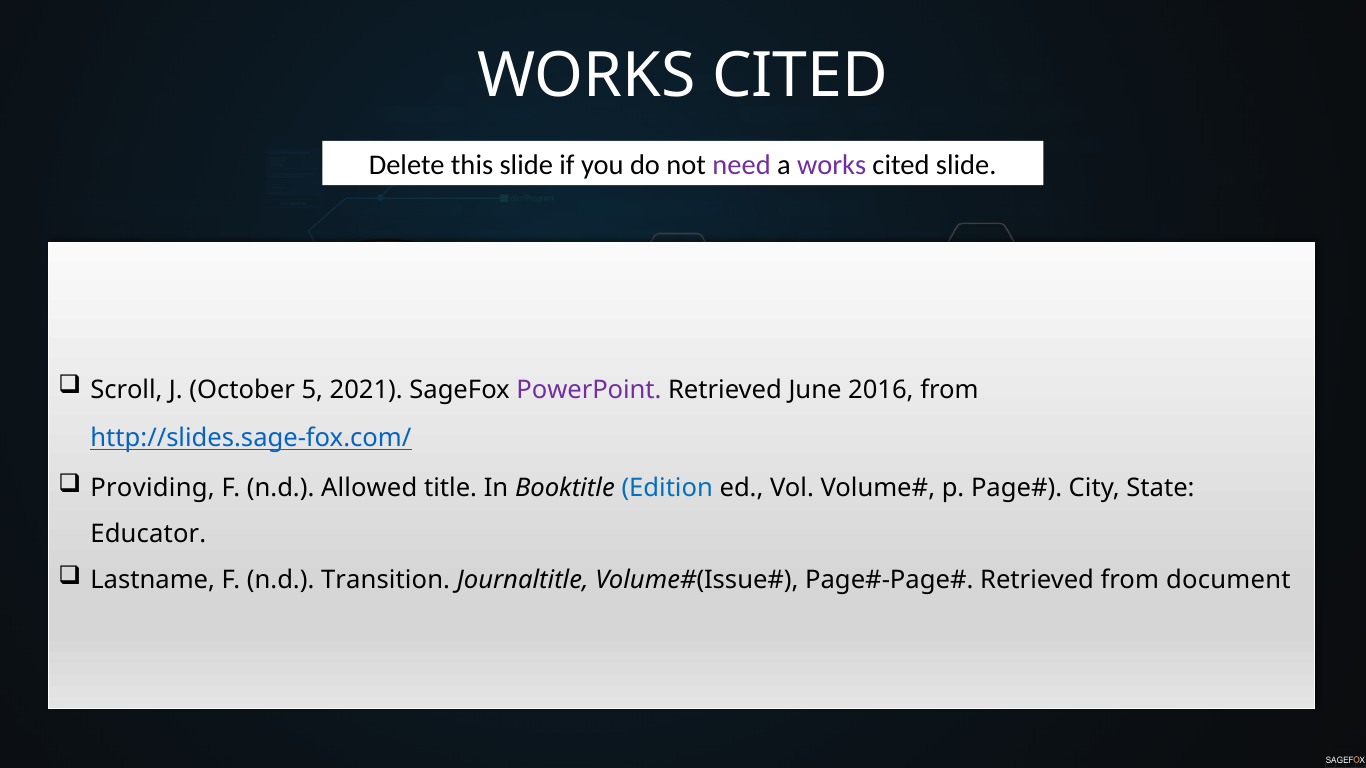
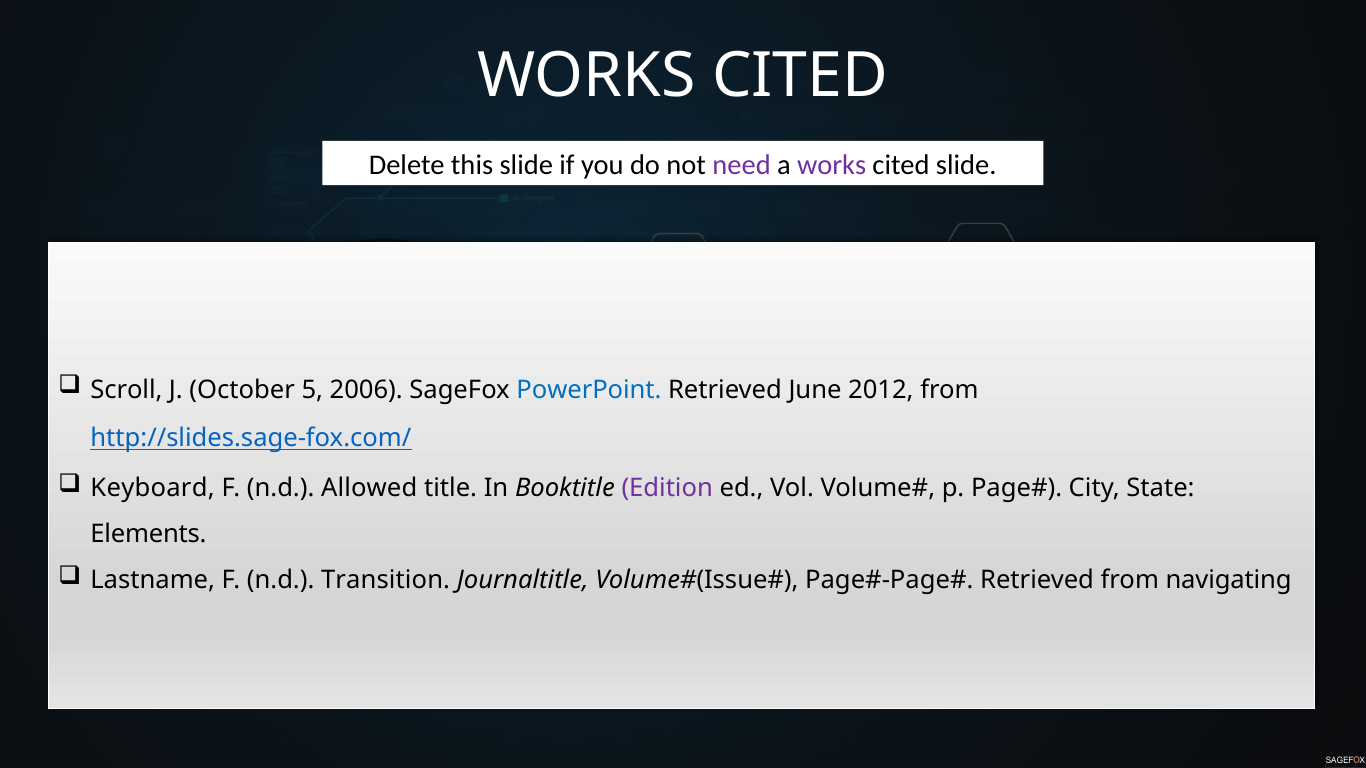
2021: 2021 -> 2006 (366, 390)
PowerPoint colour: purple -> blue (589, 390)
2016: 2016 -> 2012 (881, 390)
Providing: Providing -> Keyboard (153, 488)
Edition colour: blue -> purple (667, 488)
Educator: Educator -> Elements (148, 534)
document: document -> navigating (1229, 580)
